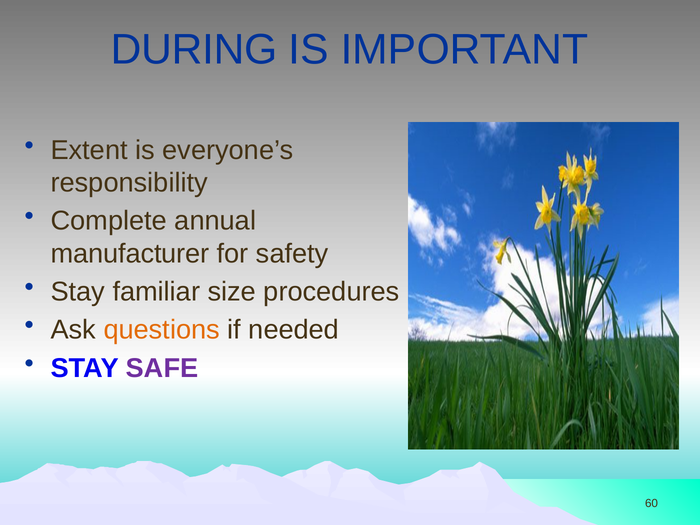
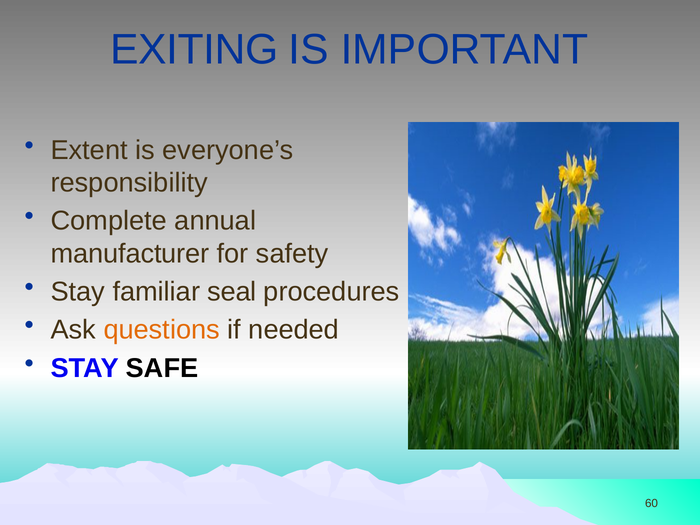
DURING: DURING -> EXITING (194, 50)
size: size -> seal (232, 292)
SAFE colour: purple -> black (162, 368)
